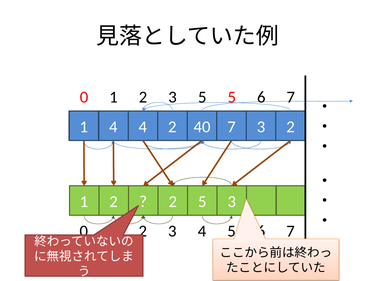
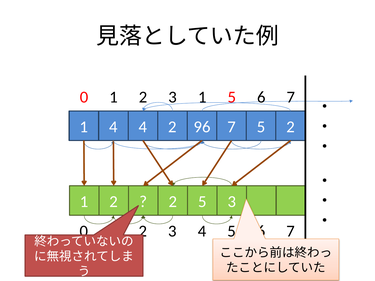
3 5: 5 -> 1 (202, 97)
40: 40 -> 96 (202, 127)
7 3: 3 -> 5 (261, 127)
